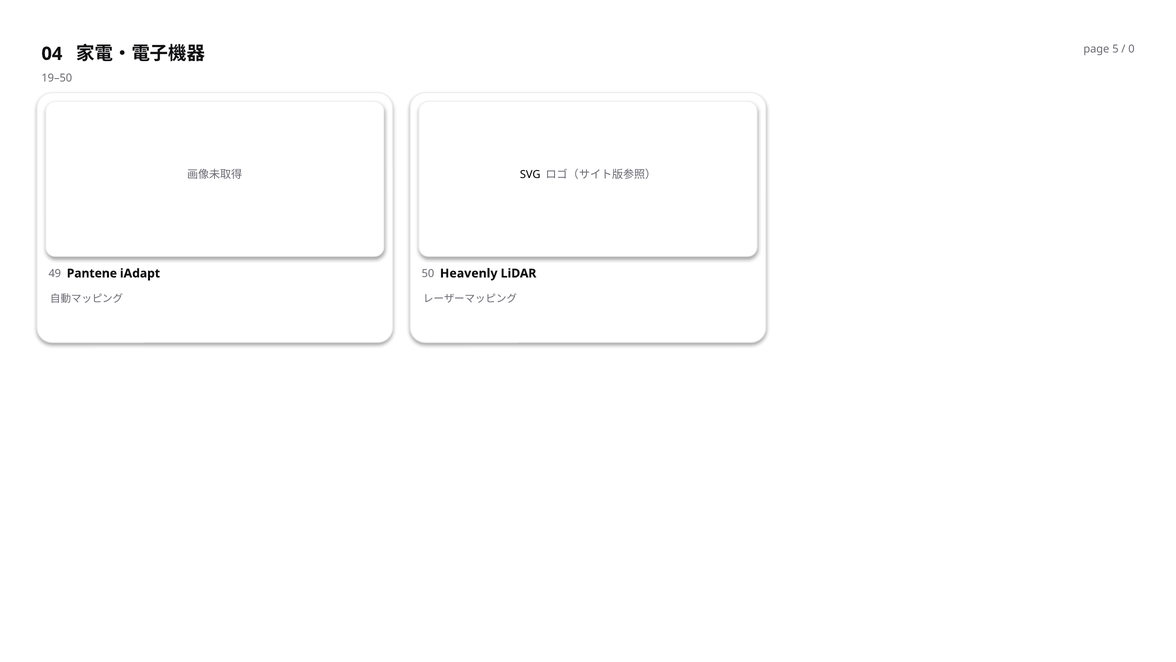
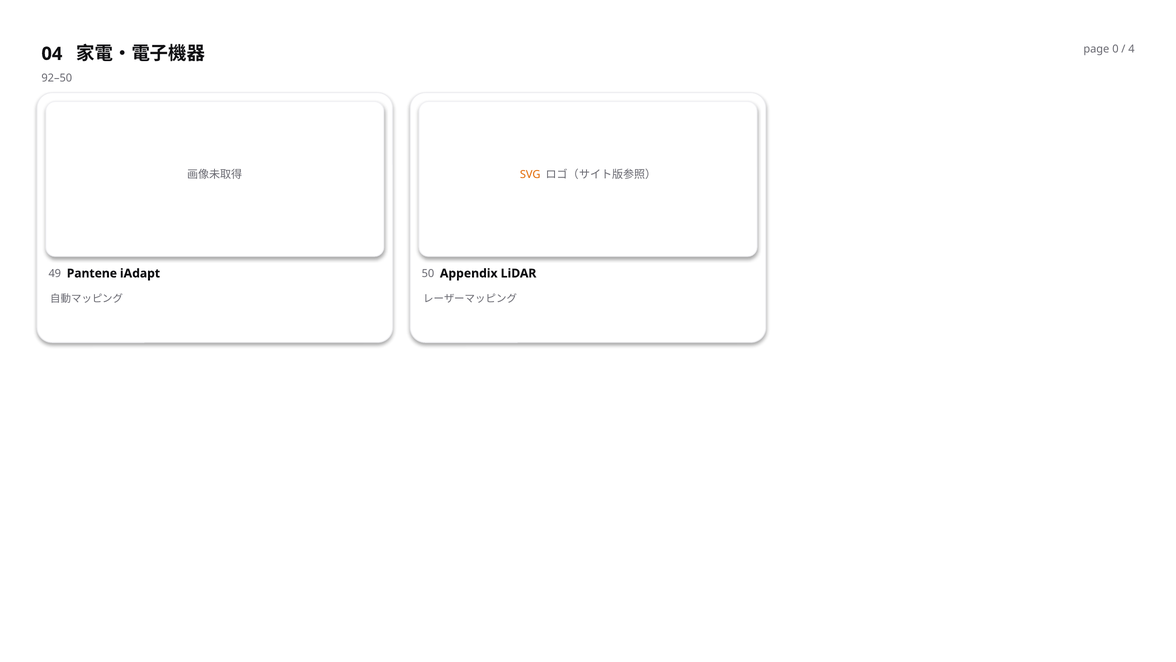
5: 5 -> 0 (1115, 49)
0: 0 -> 4 (1131, 49)
19–50: 19–50 -> 92–50 (57, 78)
SVG colour: black -> orange (530, 175)
Heavenly: Heavenly -> Appendix (469, 273)
